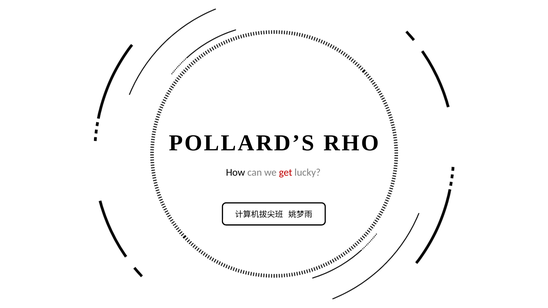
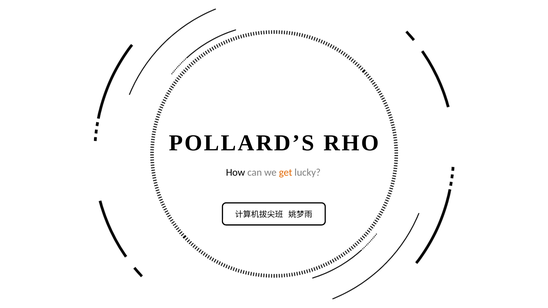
get colour: red -> orange (286, 173)
